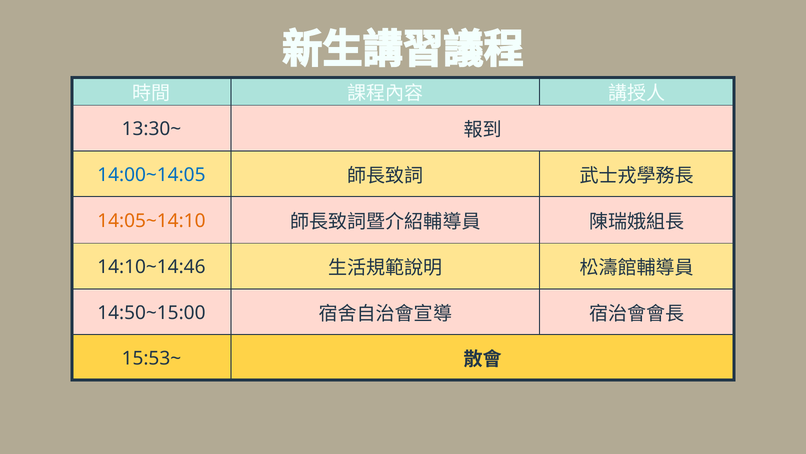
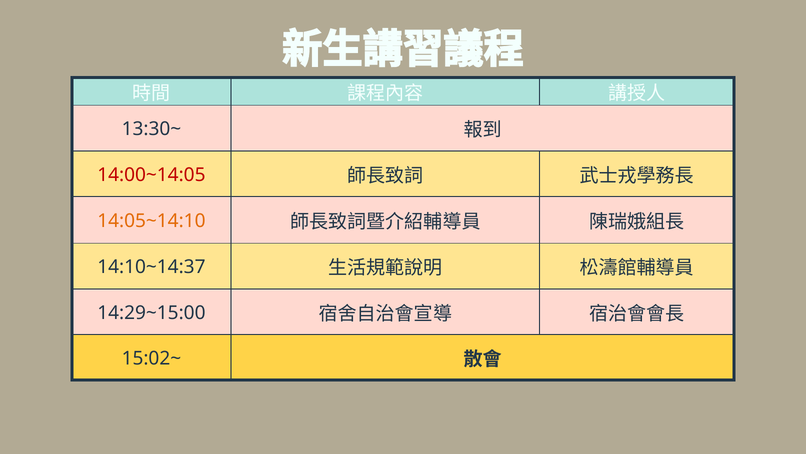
14:00~14:05 colour: blue -> red (151, 175)
14:10~14:46: 14:10~14:46 -> 14:10~14:37 (151, 267)
14:50~15:00: 14:50~15:00 -> 14:29~15:00 (151, 312)
15:53~: 15:53~ -> 15:02~ (151, 358)
